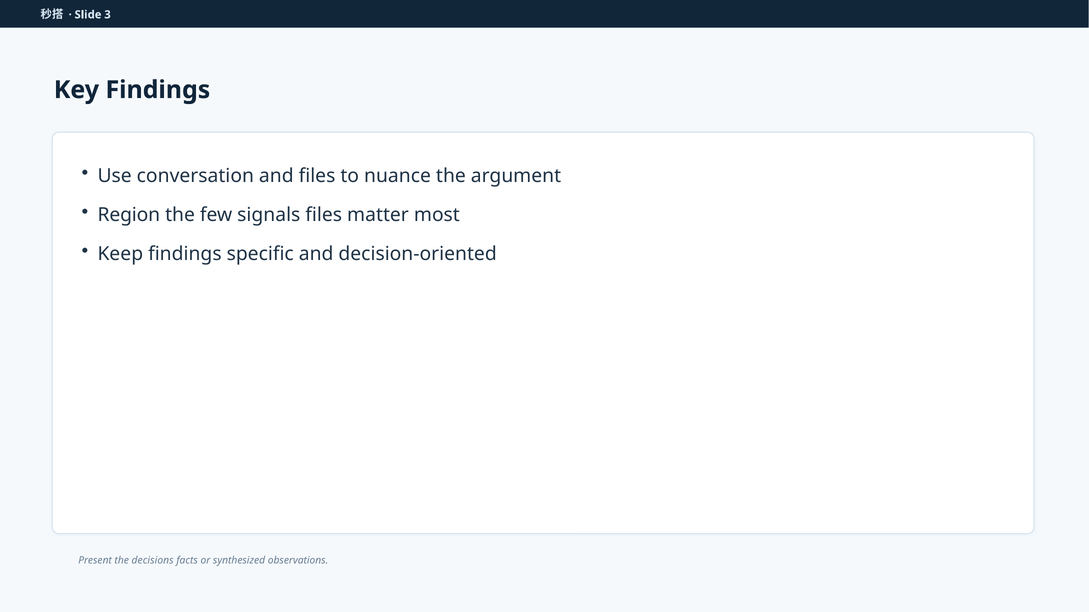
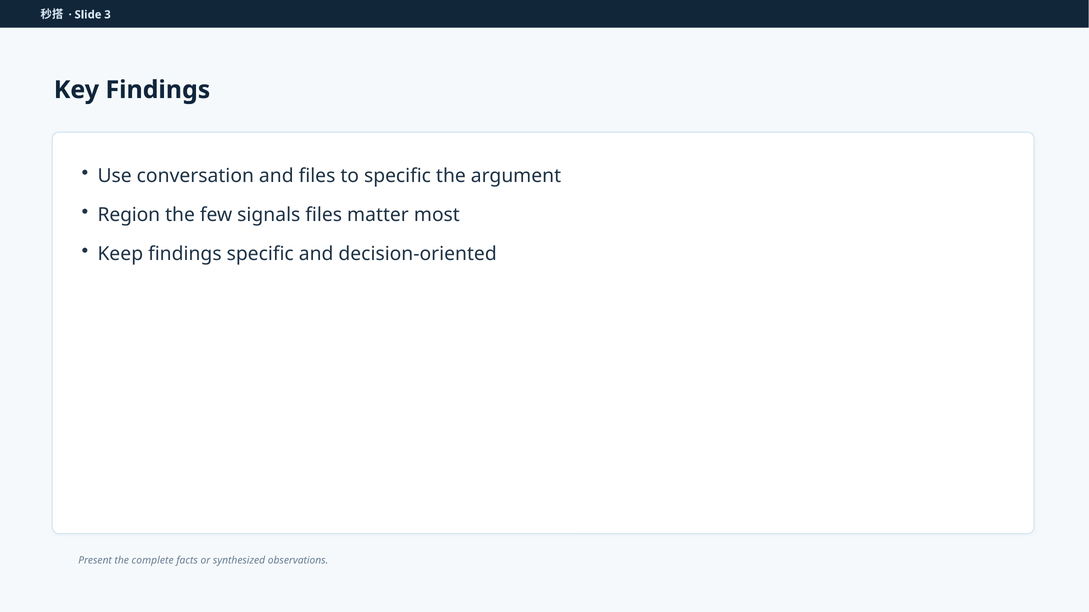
to nuance: nuance -> specific (398, 176)
decisions: decisions -> complete (153, 561)
